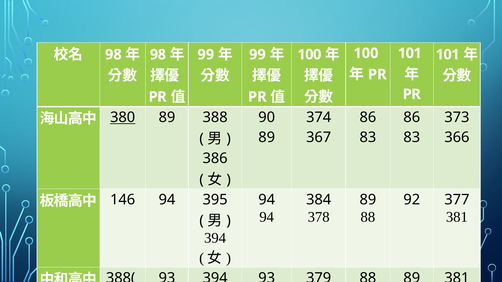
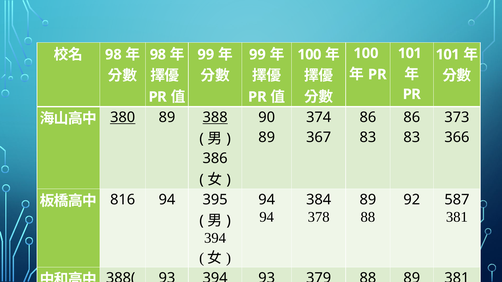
388 underline: none -> present (215, 118)
146: 146 -> 816 (123, 200)
377: 377 -> 587 (457, 200)
